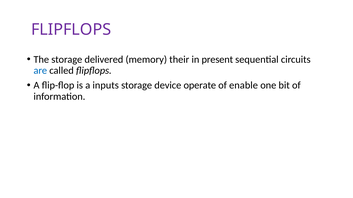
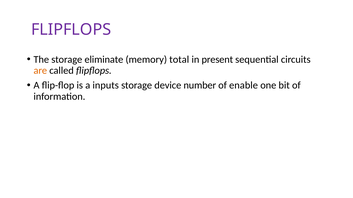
delivered: delivered -> eliminate (104, 60)
their: their -> total (179, 60)
are colour: blue -> orange (40, 71)
operate: operate -> number (200, 86)
